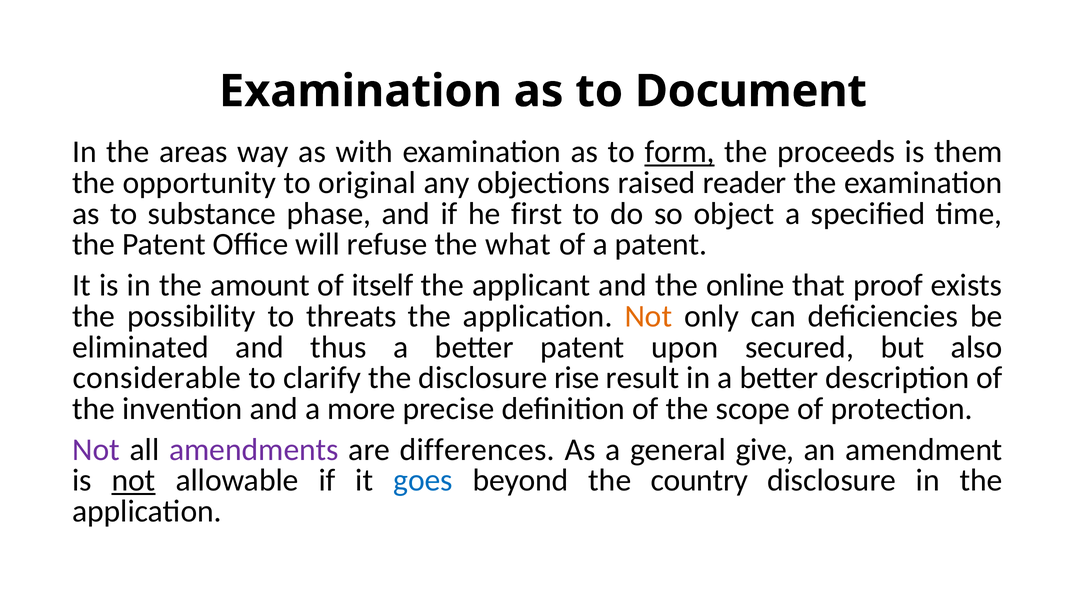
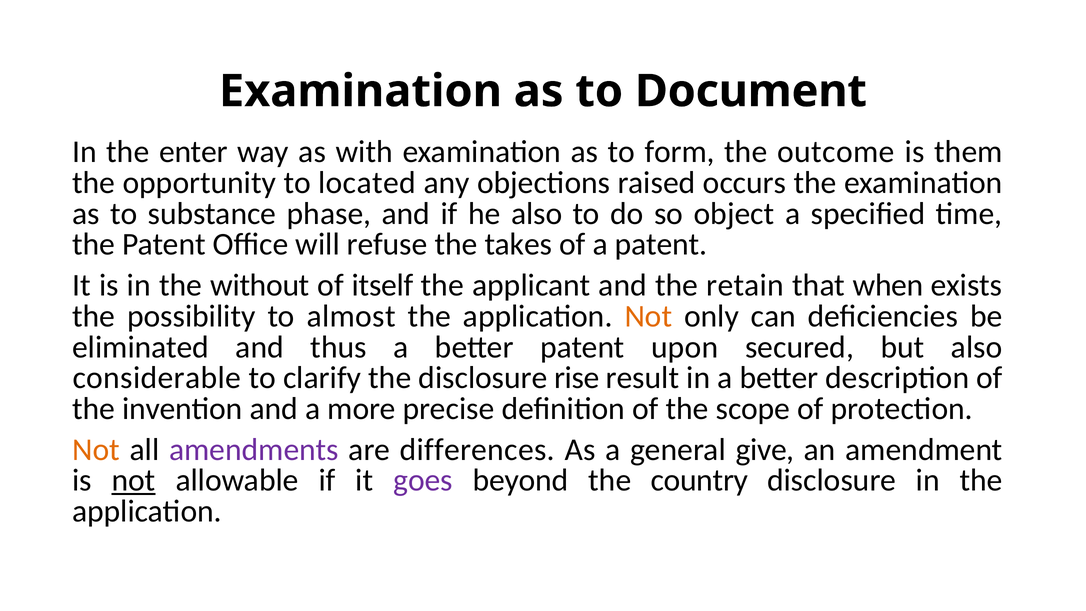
areas: areas -> enter (193, 152)
form underline: present -> none (680, 152)
proceeds: proceeds -> outcome (836, 152)
original: original -> located (367, 183)
reader: reader -> occurs (745, 183)
he first: first -> also (537, 214)
what: what -> takes (518, 244)
amount: amount -> without (260, 285)
online: online -> retain (745, 285)
proof: proof -> when (888, 285)
threats: threats -> almost (351, 316)
Not colour: purple -> orange (96, 450)
goes colour: blue -> purple (423, 480)
